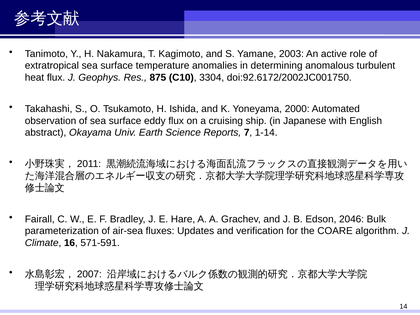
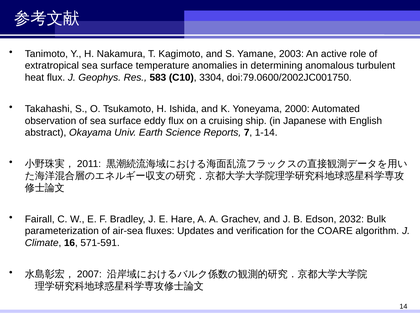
875: 875 -> 583 (158, 78)
doi:92.6172/2002JC001750: doi:92.6172/2002JC001750 -> doi:79.0600/2002JC001750 (289, 78)
2046: 2046 -> 2032 (352, 219)
